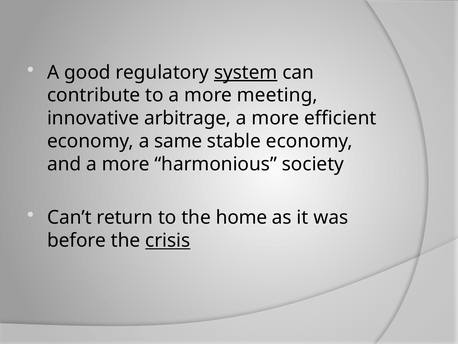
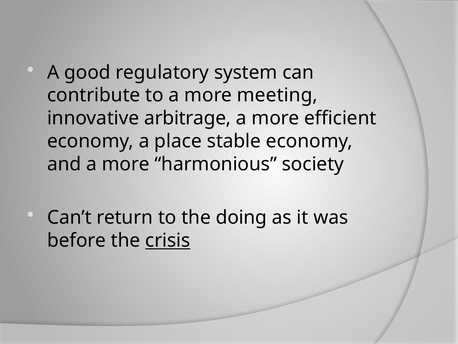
system underline: present -> none (246, 72)
same: same -> place (178, 141)
home: home -> doing (241, 217)
